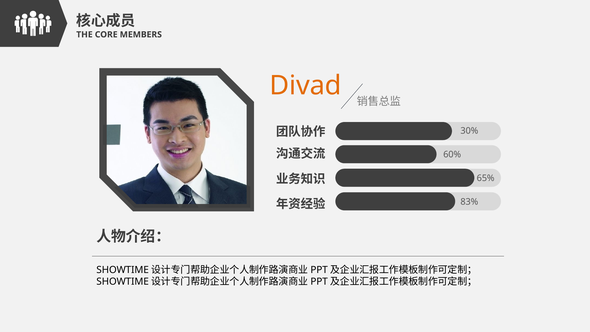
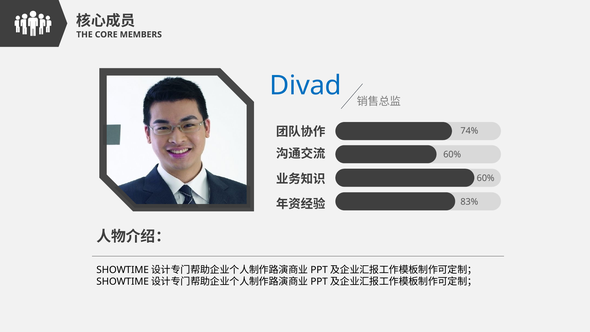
Divad colour: orange -> blue (305, 85)
30%: 30% -> 74% (469, 131)
65%: 65% -> 60% (486, 178)
